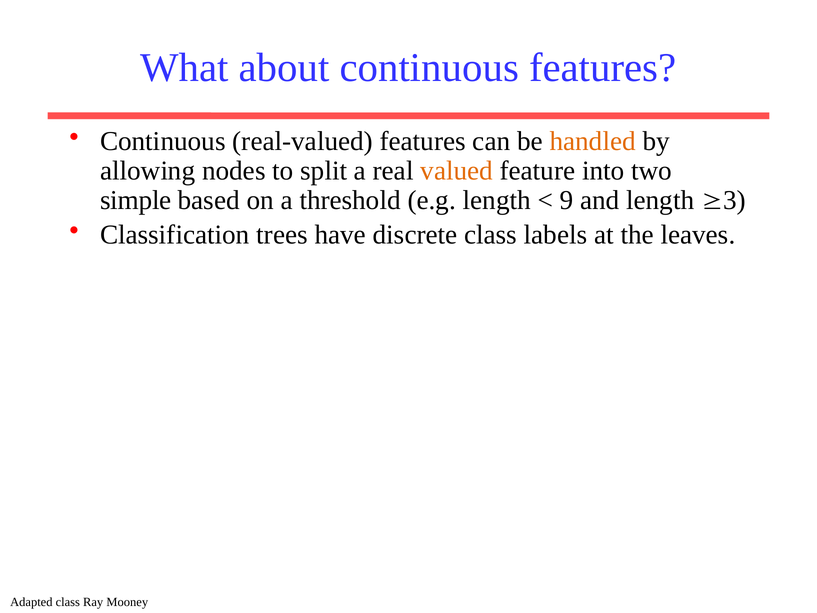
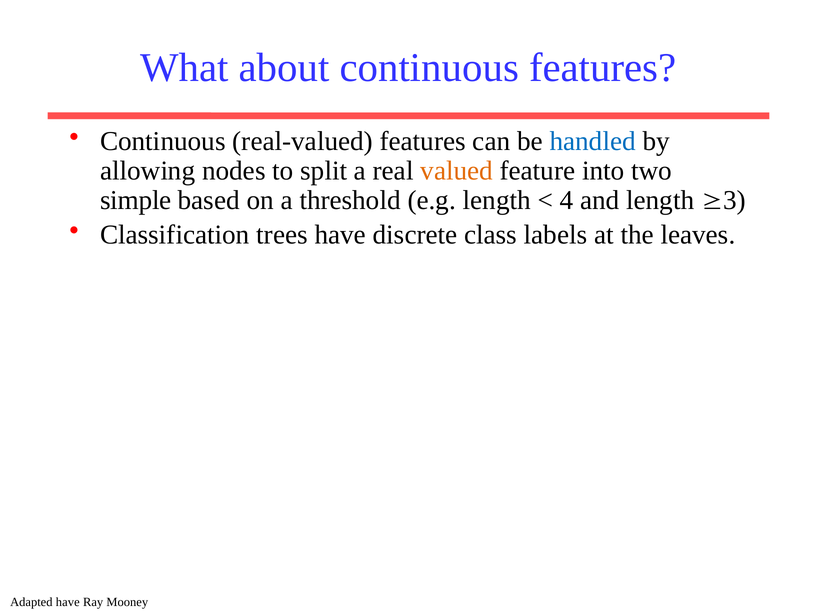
handled colour: orange -> blue (593, 141)
9: 9 -> 4 (567, 200)
Adapted class: class -> have (68, 602)
